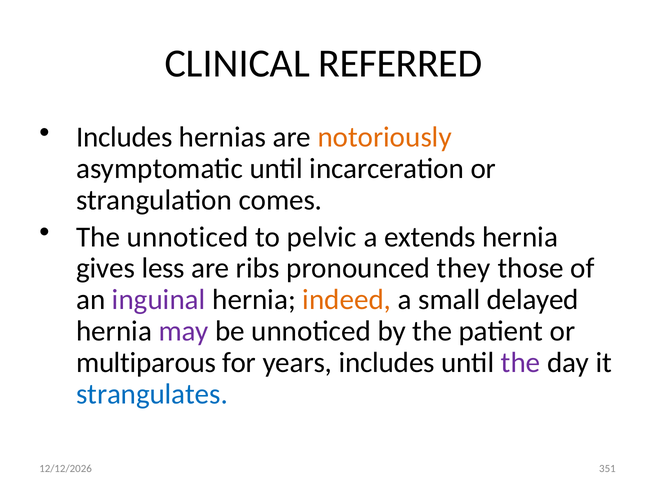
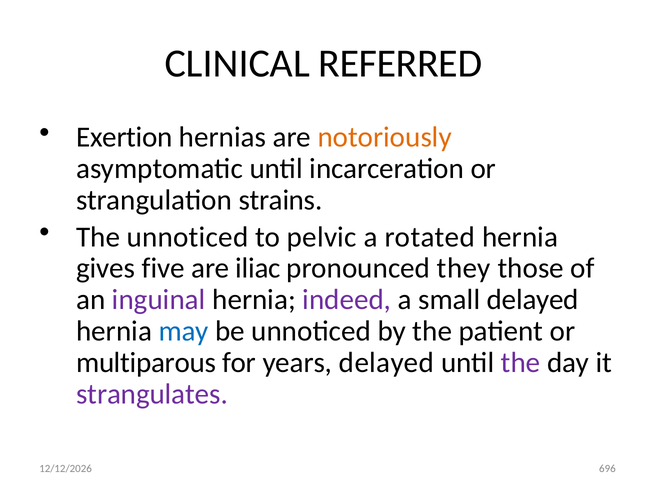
Includes: Includes -> Exertion (124, 137)
comes: comes -> strains (280, 200)
extends: extends -> rotated (430, 237)
less: less -> five (163, 268)
ribs: ribs -> iliac (258, 268)
indeed colour: orange -> purple (347, 300)
may colour: purple -> blue (184, 331)
years includes: includes -> delayed (387, 363)
strangulates colour: blue -> purple (152, 394)
351: 351 -> 696 (607, 469)
